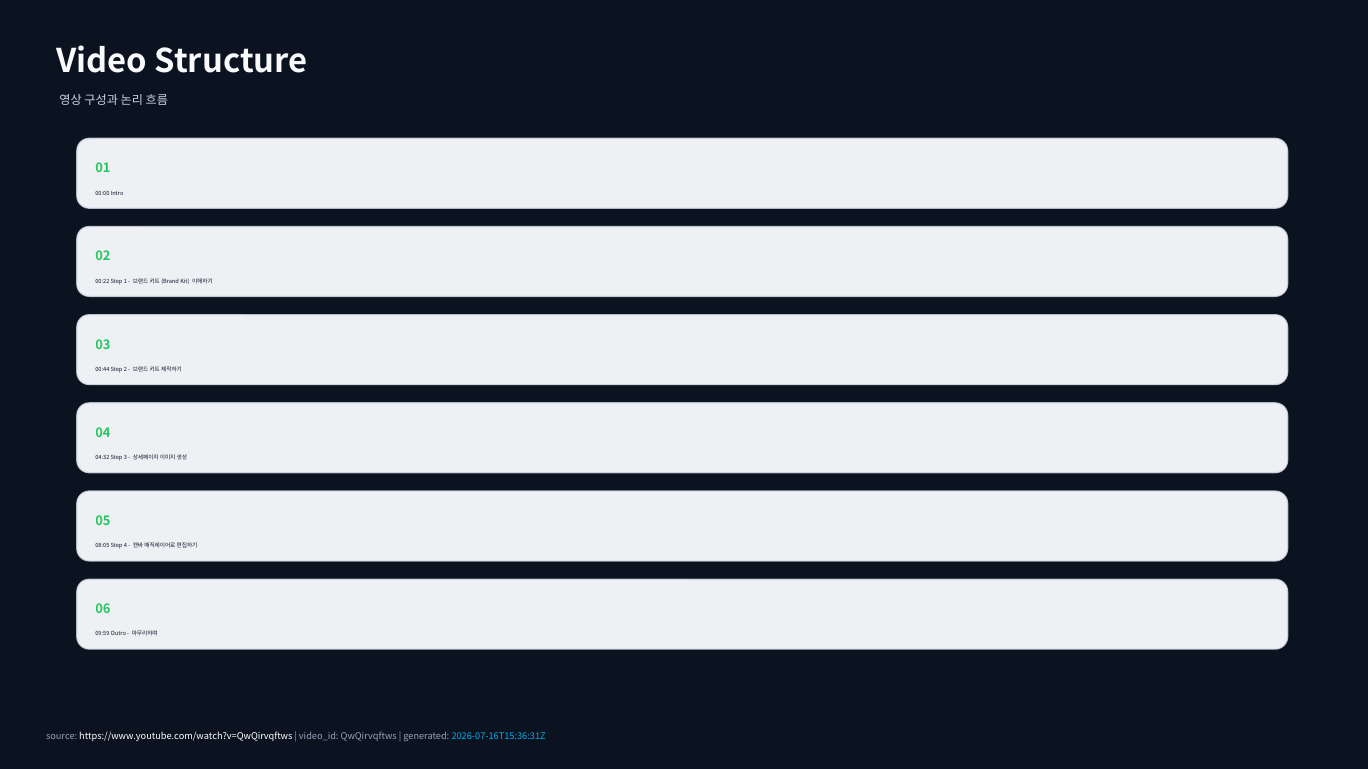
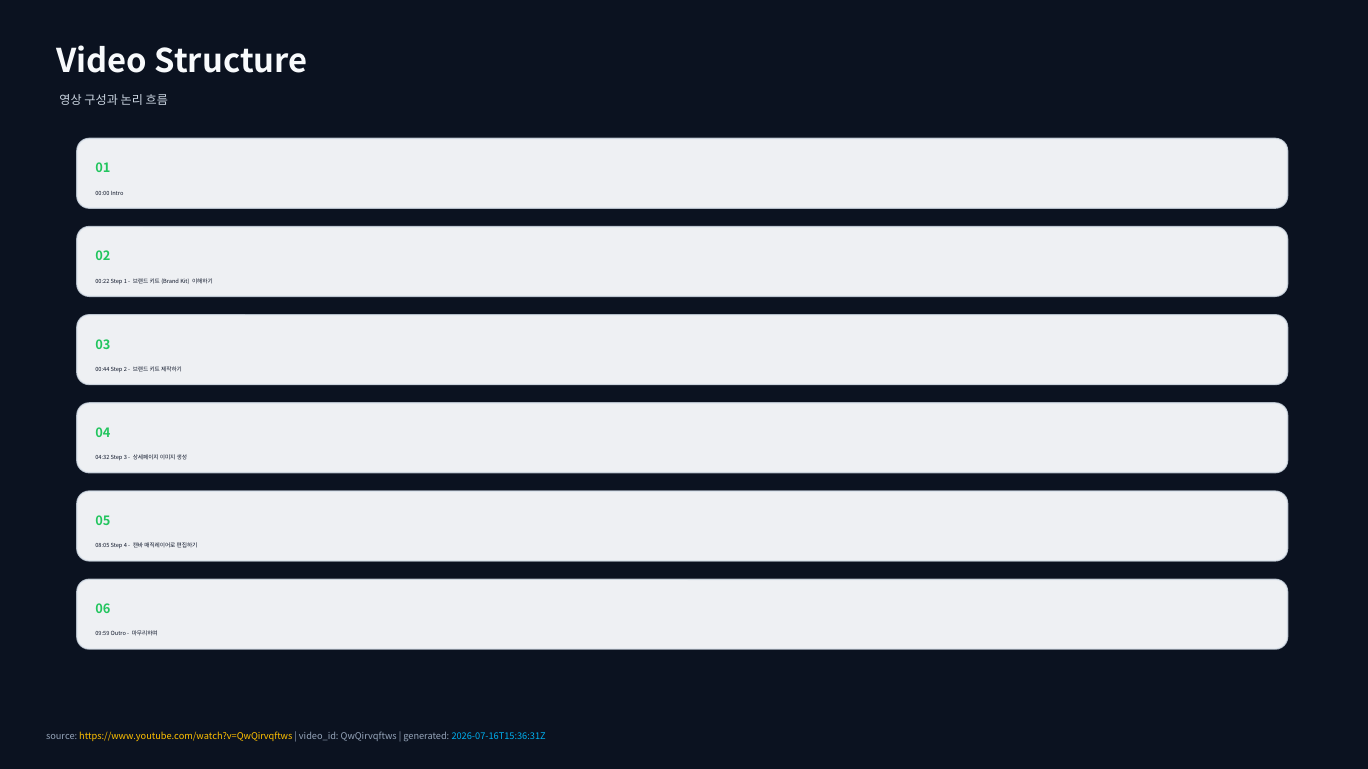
https://www.youtube.com/watch?v=QwQirvqftws colour: white -> yellow (186, 737)
